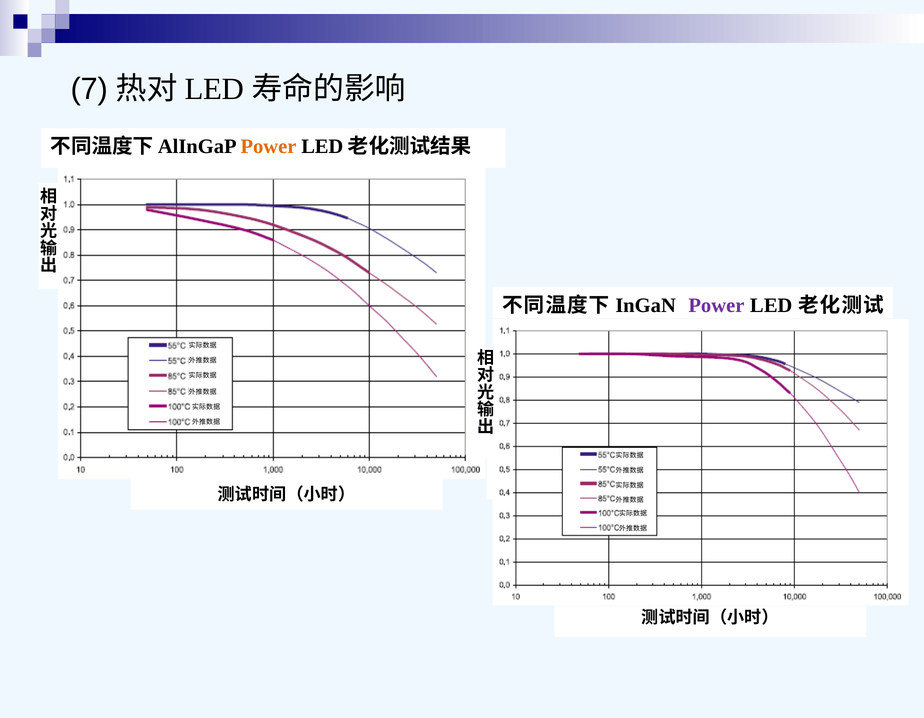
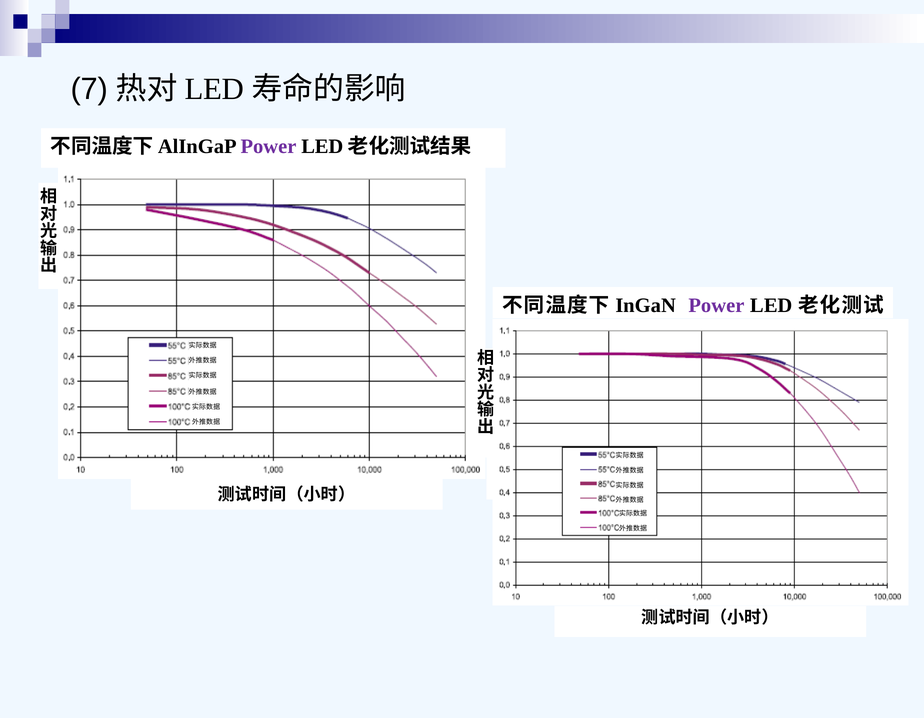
Power colour: orange -> purple (268, 147)
